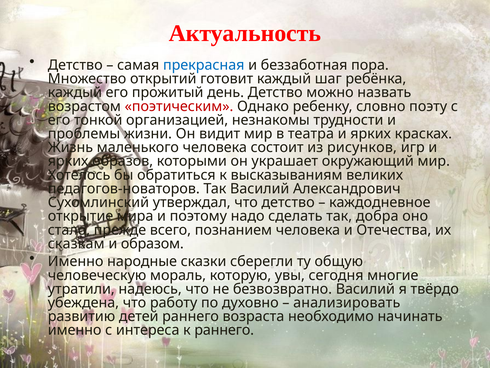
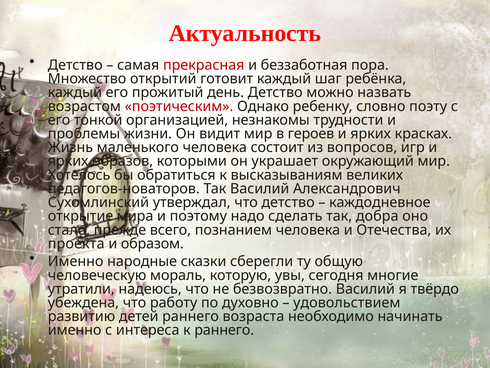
прекрасная colour: blue -> red (204, 65)
театра: театра -> героев (311, 134)
рисунков: рисунков -> вопросов (362, 147)
сказкам: сказкам -> проекта (76, 243)
анализировать: анализировать -> удовольствием (347, 302)
